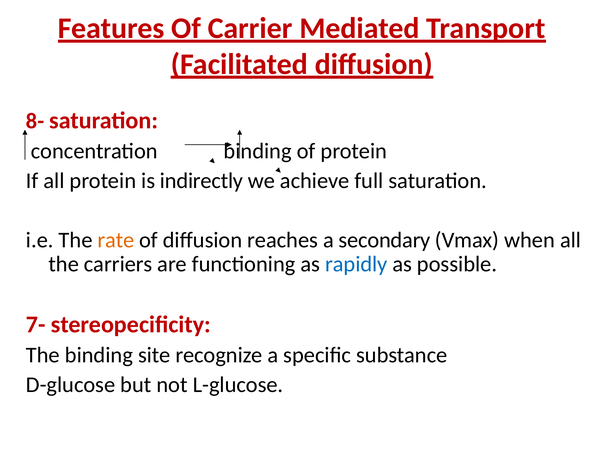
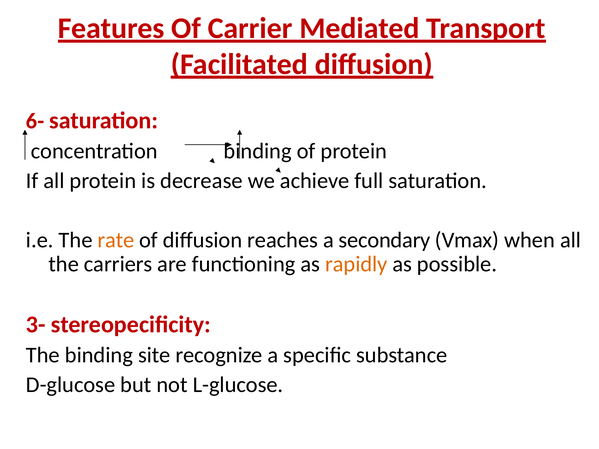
8-: 8- -> 6- (35, 121)
indirectly: indirectly -> decrease (201, 181)
rapidly colour: blue -> orange (356, 264)
7-: 7- -> 3- (36, 325)
